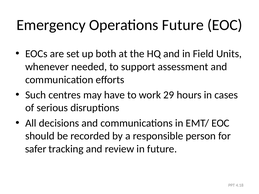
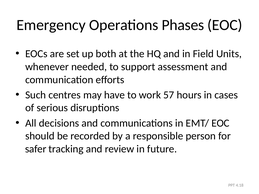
Operations Future: Future -> Phases (183, 25)
29: 29 -> 57 (169, 95)
